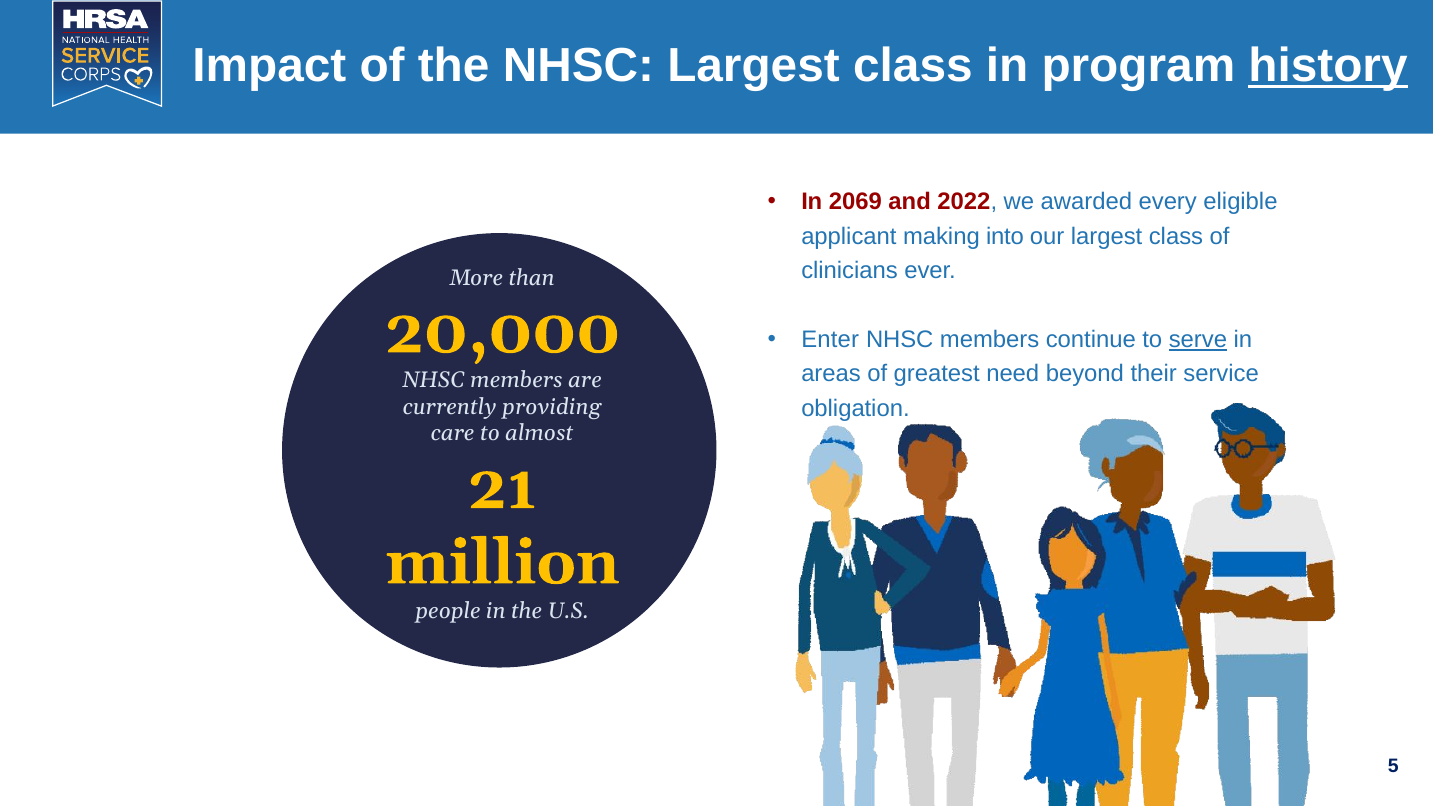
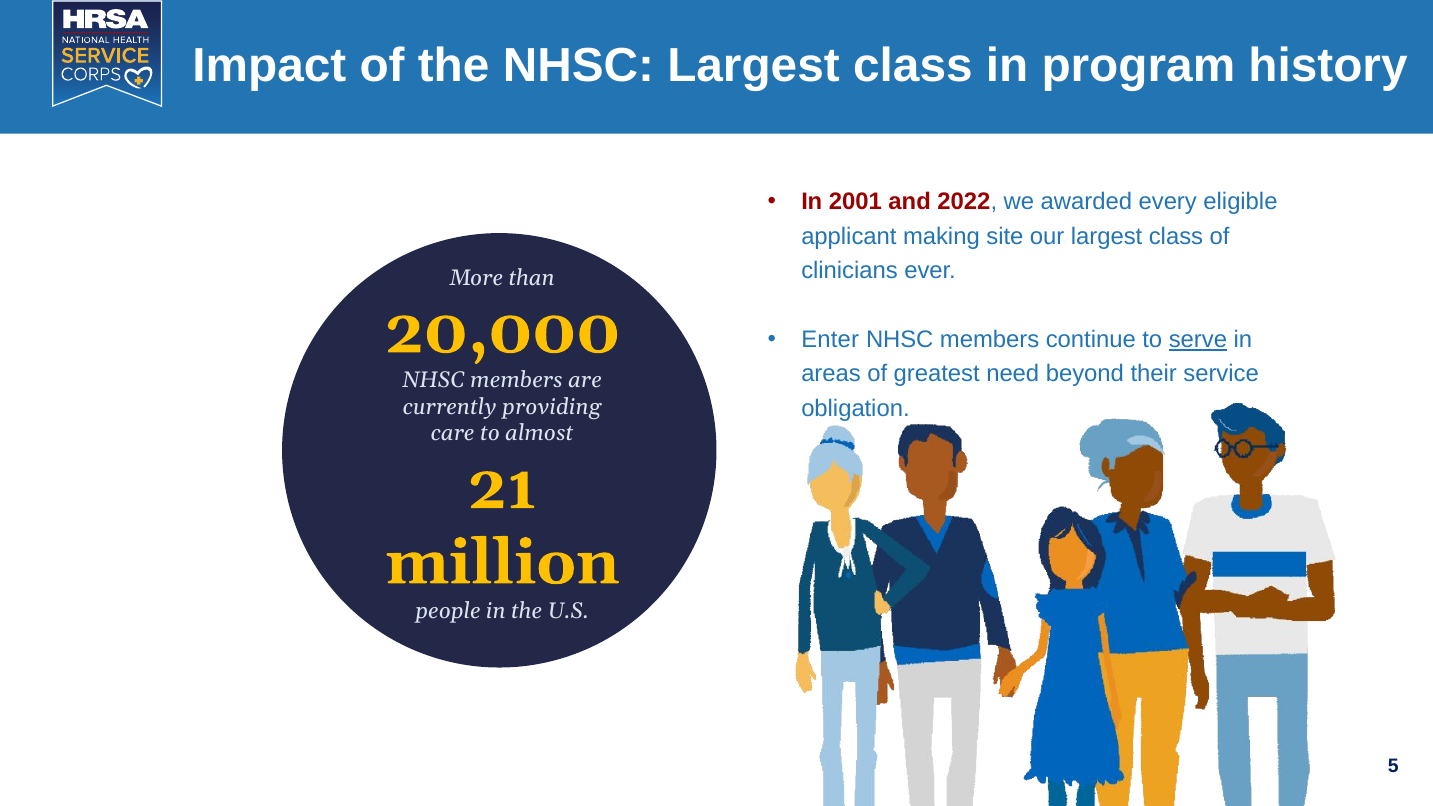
history underline: present -> none (1328, 66)
2069: 2069 -> 2001 (855, 202)
into: into -> site (1005, 236)
